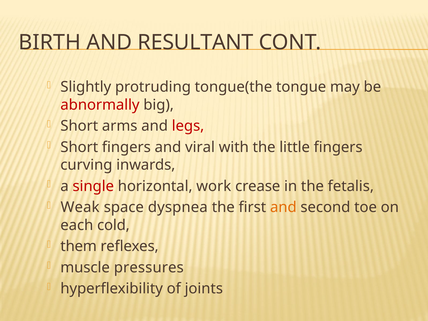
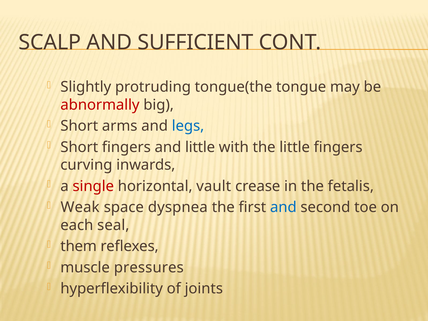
BIRTH: BIRTH -> SCALP (50, 42)
RESULTANT: RESULTANT -> SUFFICIENT (196, 42)
legs colour: red -> blue (188, 126)
and viral: viral -> little (200, 147)
work: work -> vault (214, 186)
and colour: orange -> blue (283, 207)
cold: cold -> seal (113, 225)
